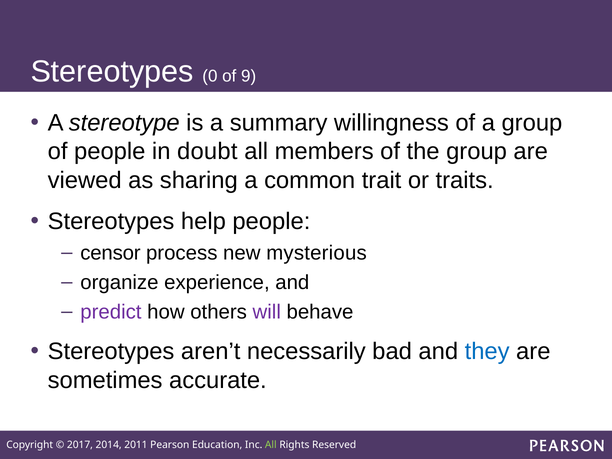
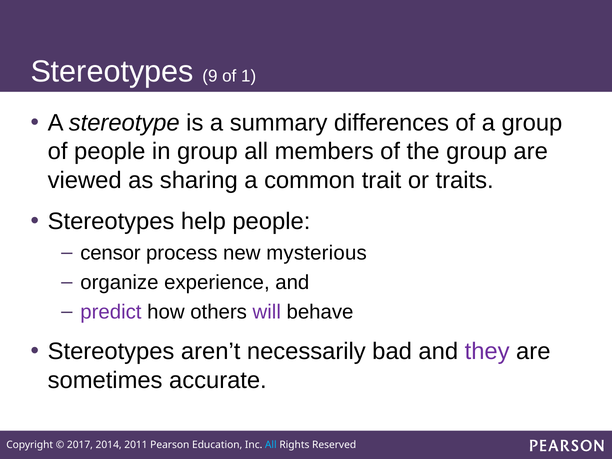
0: 0 -> 9 (210, 76)
9: 9 -> 1 (249, 76)
willingness: willingness -> differences (391, 123)
in doubt: doubt -> group (207, 152)
they colour: blue -> purple (487, 352)
All colour: light green -> light blue (271, 445)
